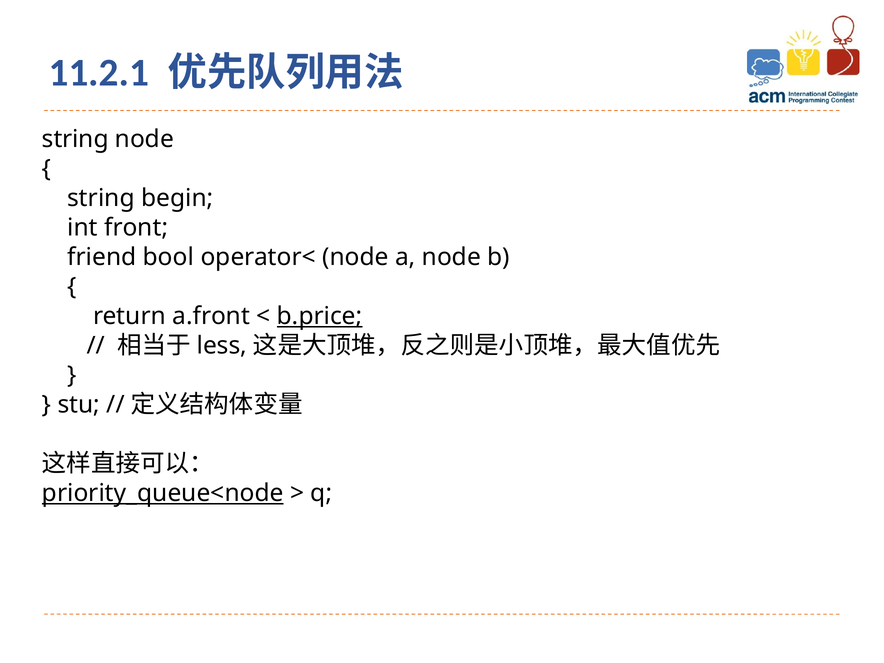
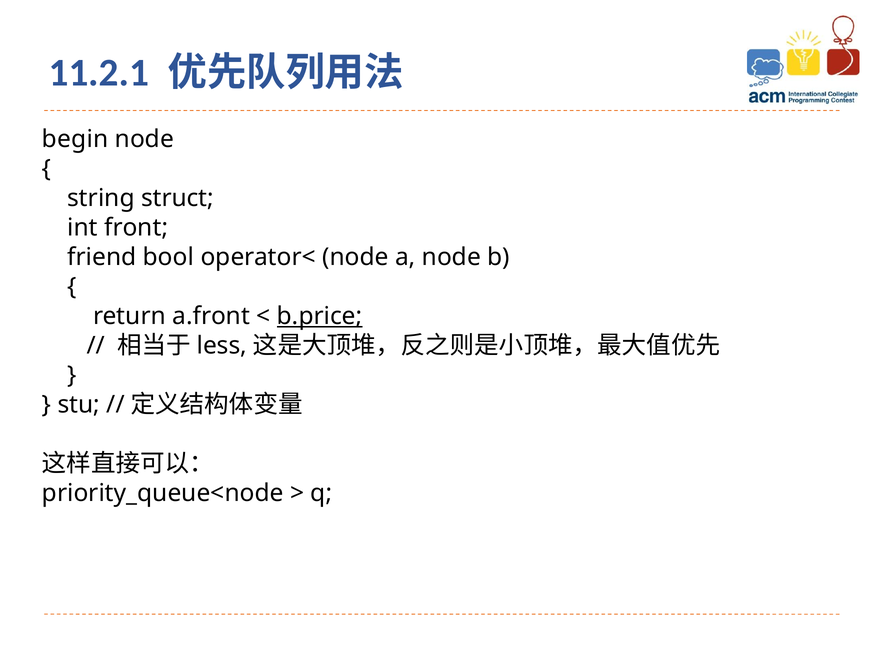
string: string -> begin (75, 139)
begin: begin -> struct (177, 198)
priority_queue<node underline: present -> none (163, 493)
